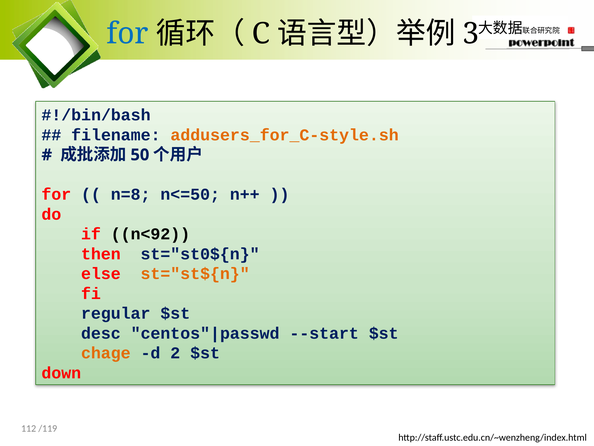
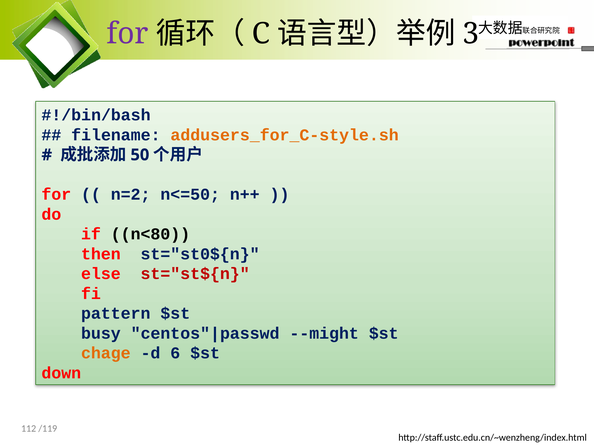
for colour: blue -> purple (128, 34)
n=8: n=8 -> n=2 (131, 194)
n<92: n<92 -> n<80 (150, 234)
st="st${n colour: orange -> red (195, 274)
regular: regular -> pattern (116, 313)
desc: desc -> busy (101, 333)
--start: --start -> --might (324, 333)
2: 2 -> 6 (175, 353)
